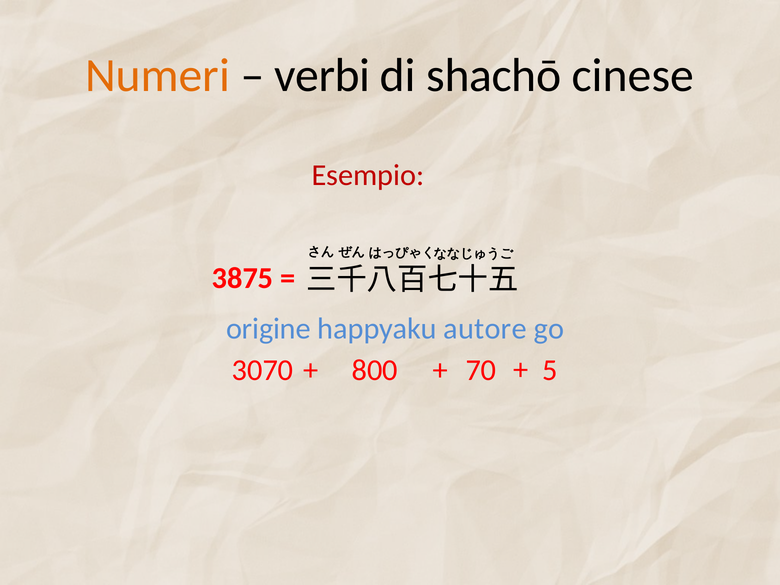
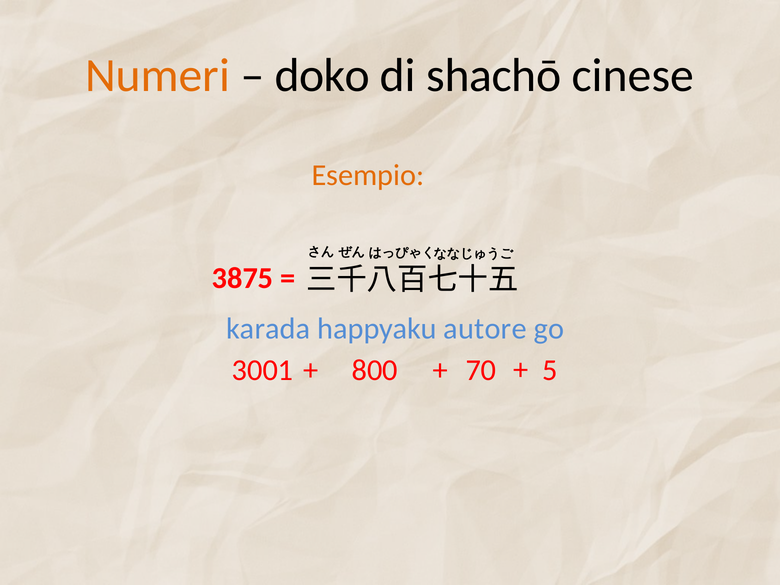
verbi: verbi -> doko (322, 76)
Esempio colour: red -> orange (368, 175)
origine: origine -> karada (268, 329)
3070: 3070 -> 3001 (263, 370)
